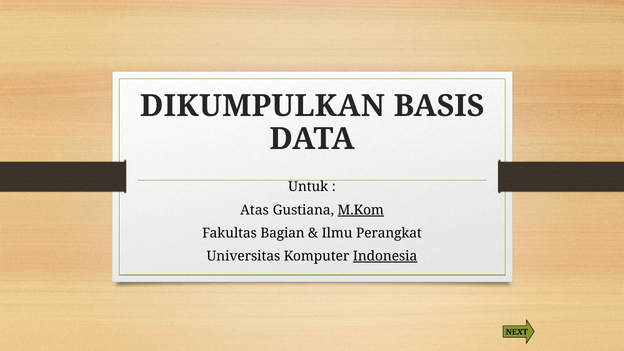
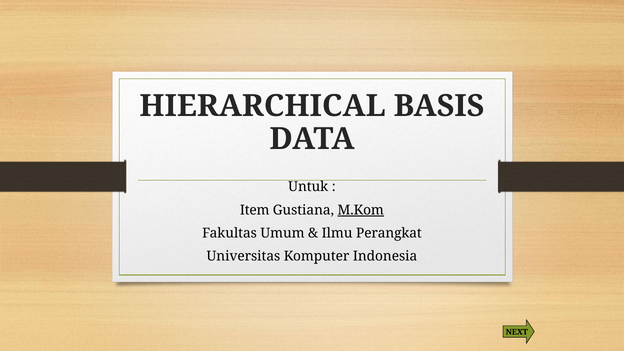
DIKUMPULKAN: DIKUMPULKAN -> HIERARCHICAL (263, 106)
Atas: Atas -> Item (255, 210)
Bagian: Bagian -> Umum (282, 233)
Indonesia underline: present -> none (385, 256)
